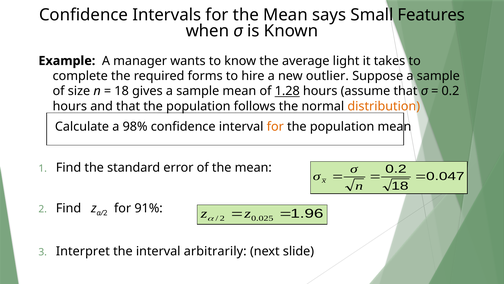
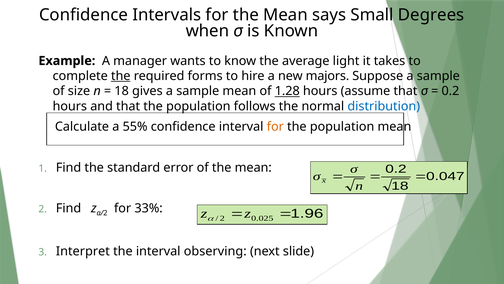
Features: Features -> Degrees (431, 15)
the underline: none -> present (121, 76)
outlier: outlier -> majors (327, 76)
distribution colour: orange -> blue (384, 106)
98%: 98% -> 55% (135, 126)
91%: 91% -> 33% (149, 208)
arbitrarily: arbitrarily -> observing (215, 251)
